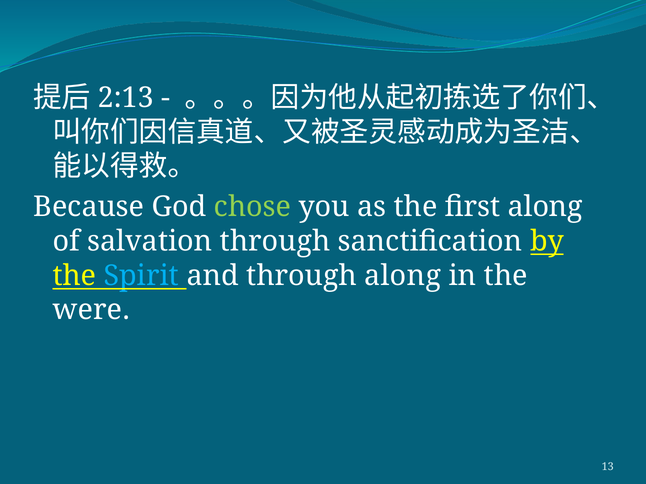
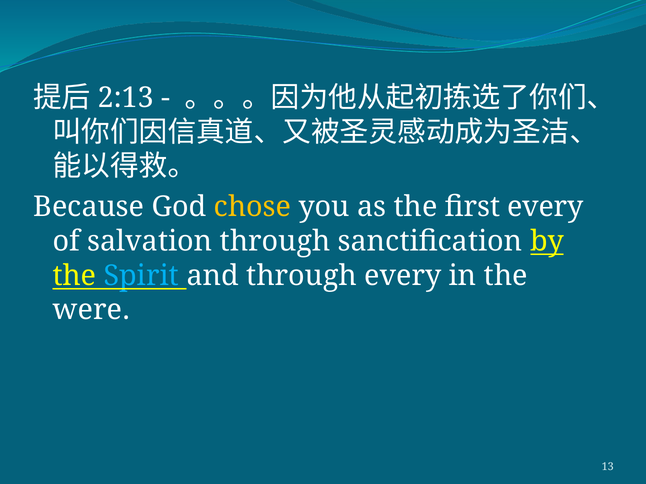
chose colour: light green -> yellow (253, 207)
first along: along -> every (545, 207)
through along: along -> every (403, 276)
